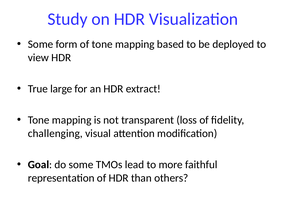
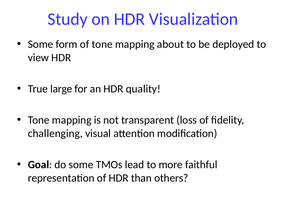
based: based -> about (170, 44)
extract: extract -> quality (143, 89)
